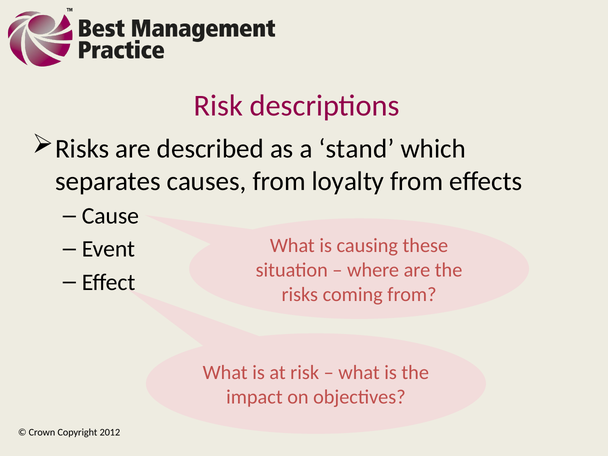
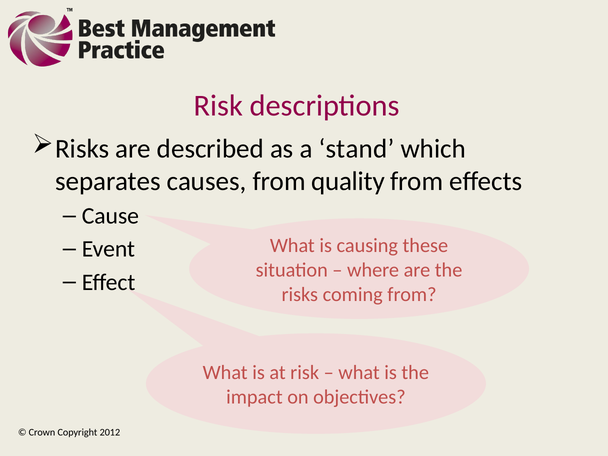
loyalty: loyalty -> quality (348, 181)
